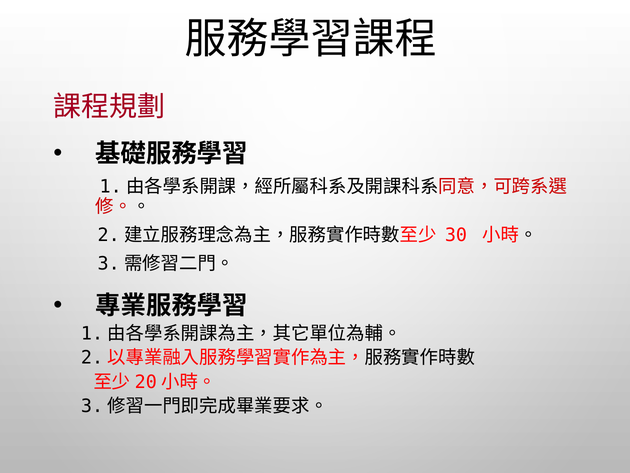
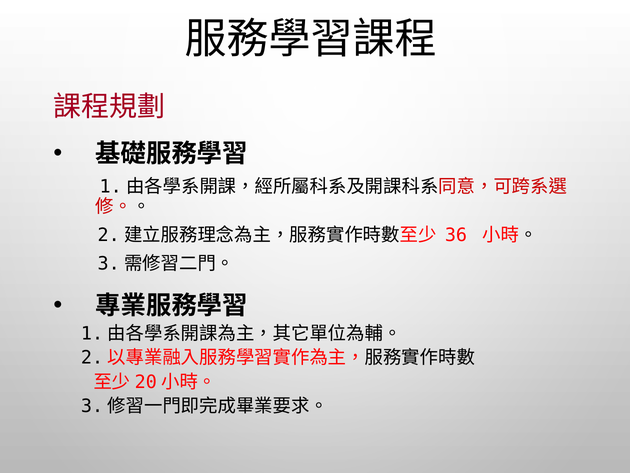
30: 30 -> 36 (456, 235)
